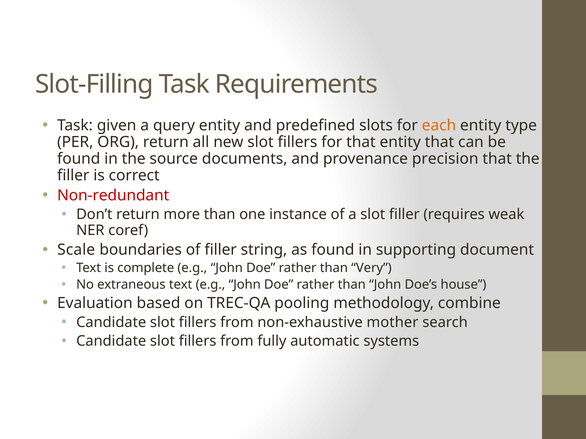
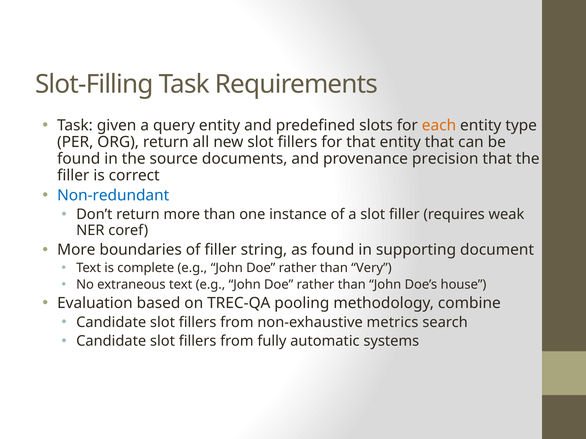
Non-redundant colour: red -> blue (113, 196)
Scale: Scale -> More (76, 250)
mother: mother -> metrics (392, 323)
